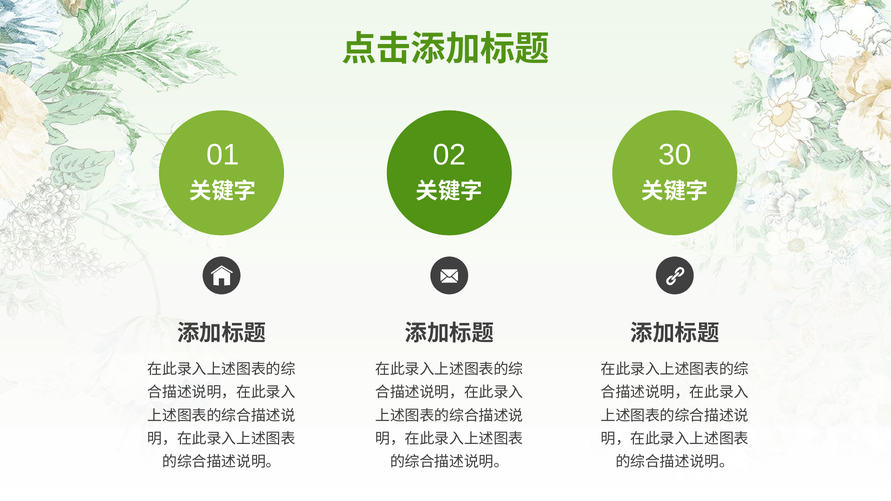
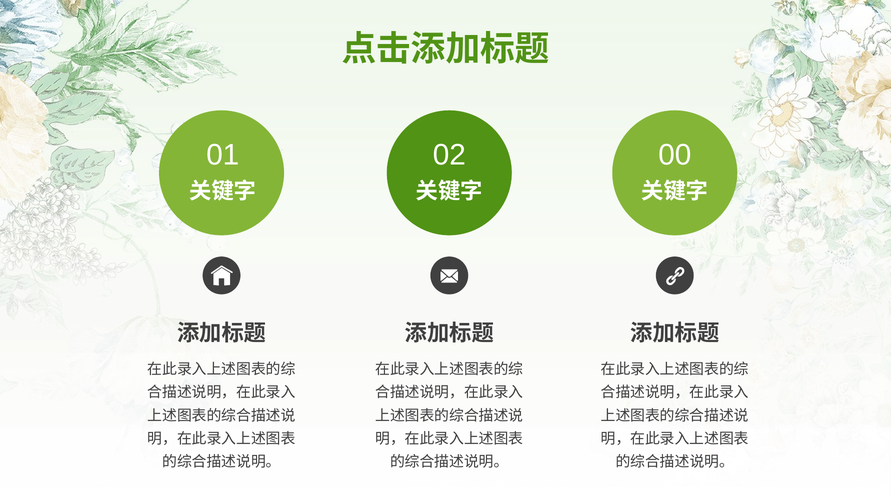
30: 30 -> 00 (675, 155)
